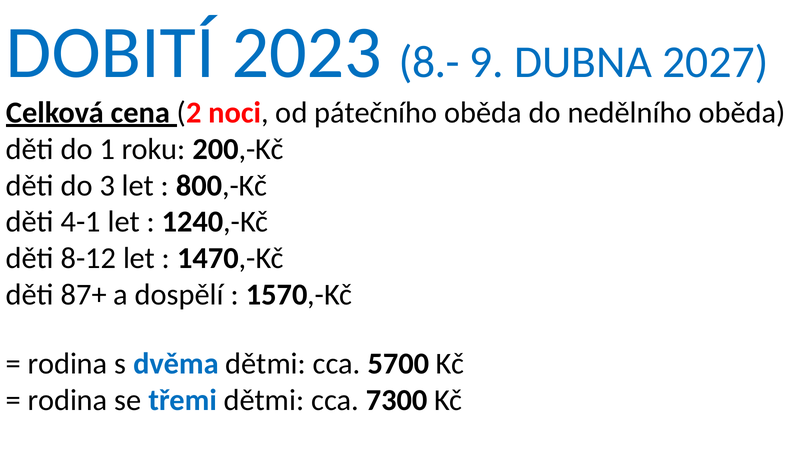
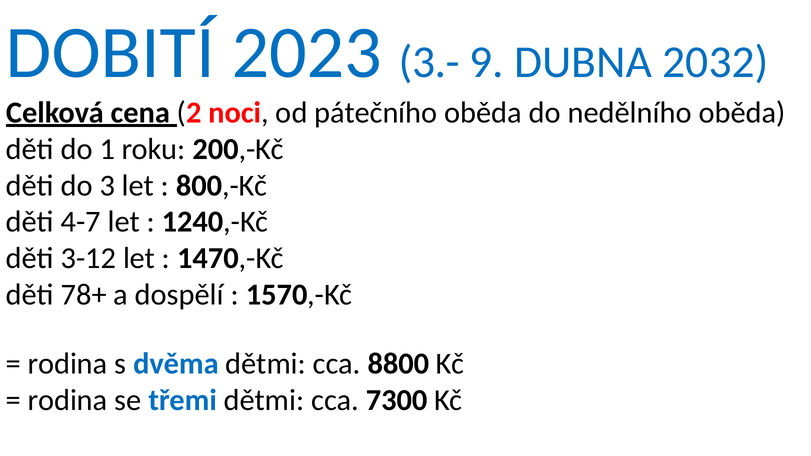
8.-: 8.- -> 3.- (429, 62)
2027: 2027 -> 2032 (715, 62)
4-1: 4-1 -> 4-7 (81, 222)
8-12: 8-12 -> 3-12 (88, 259)
87+: 87+ -> 78+ (84, 295)
5700: 5700 -> 8800 (398, 364)
